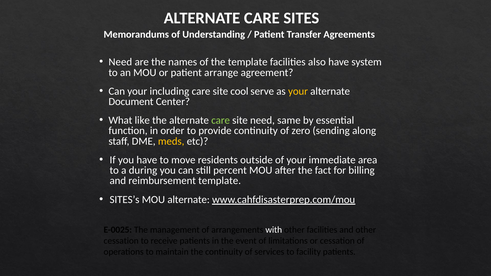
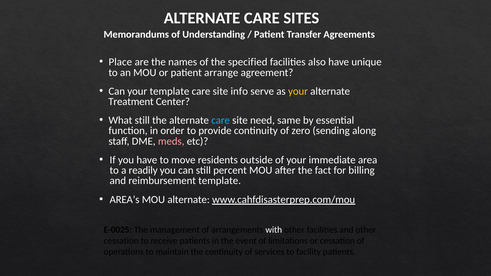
Need: Need -> Place (120, 62)
the template: template -> specified (248, 62)
system: system -> unique (367, 62)
your including: including -> template (169, 91)
cool: cool -> info (239, 91)
Document: Document -> Treatment (131, 102)
What like: like -> still (142, 120)
care colour: light green -> light blue (221, 120)
meds colour: yellow -> pink (171, 141)
during: during -> readily (143, 170)
SITES’s: SITES’s -> AREA’s (125, 200)
